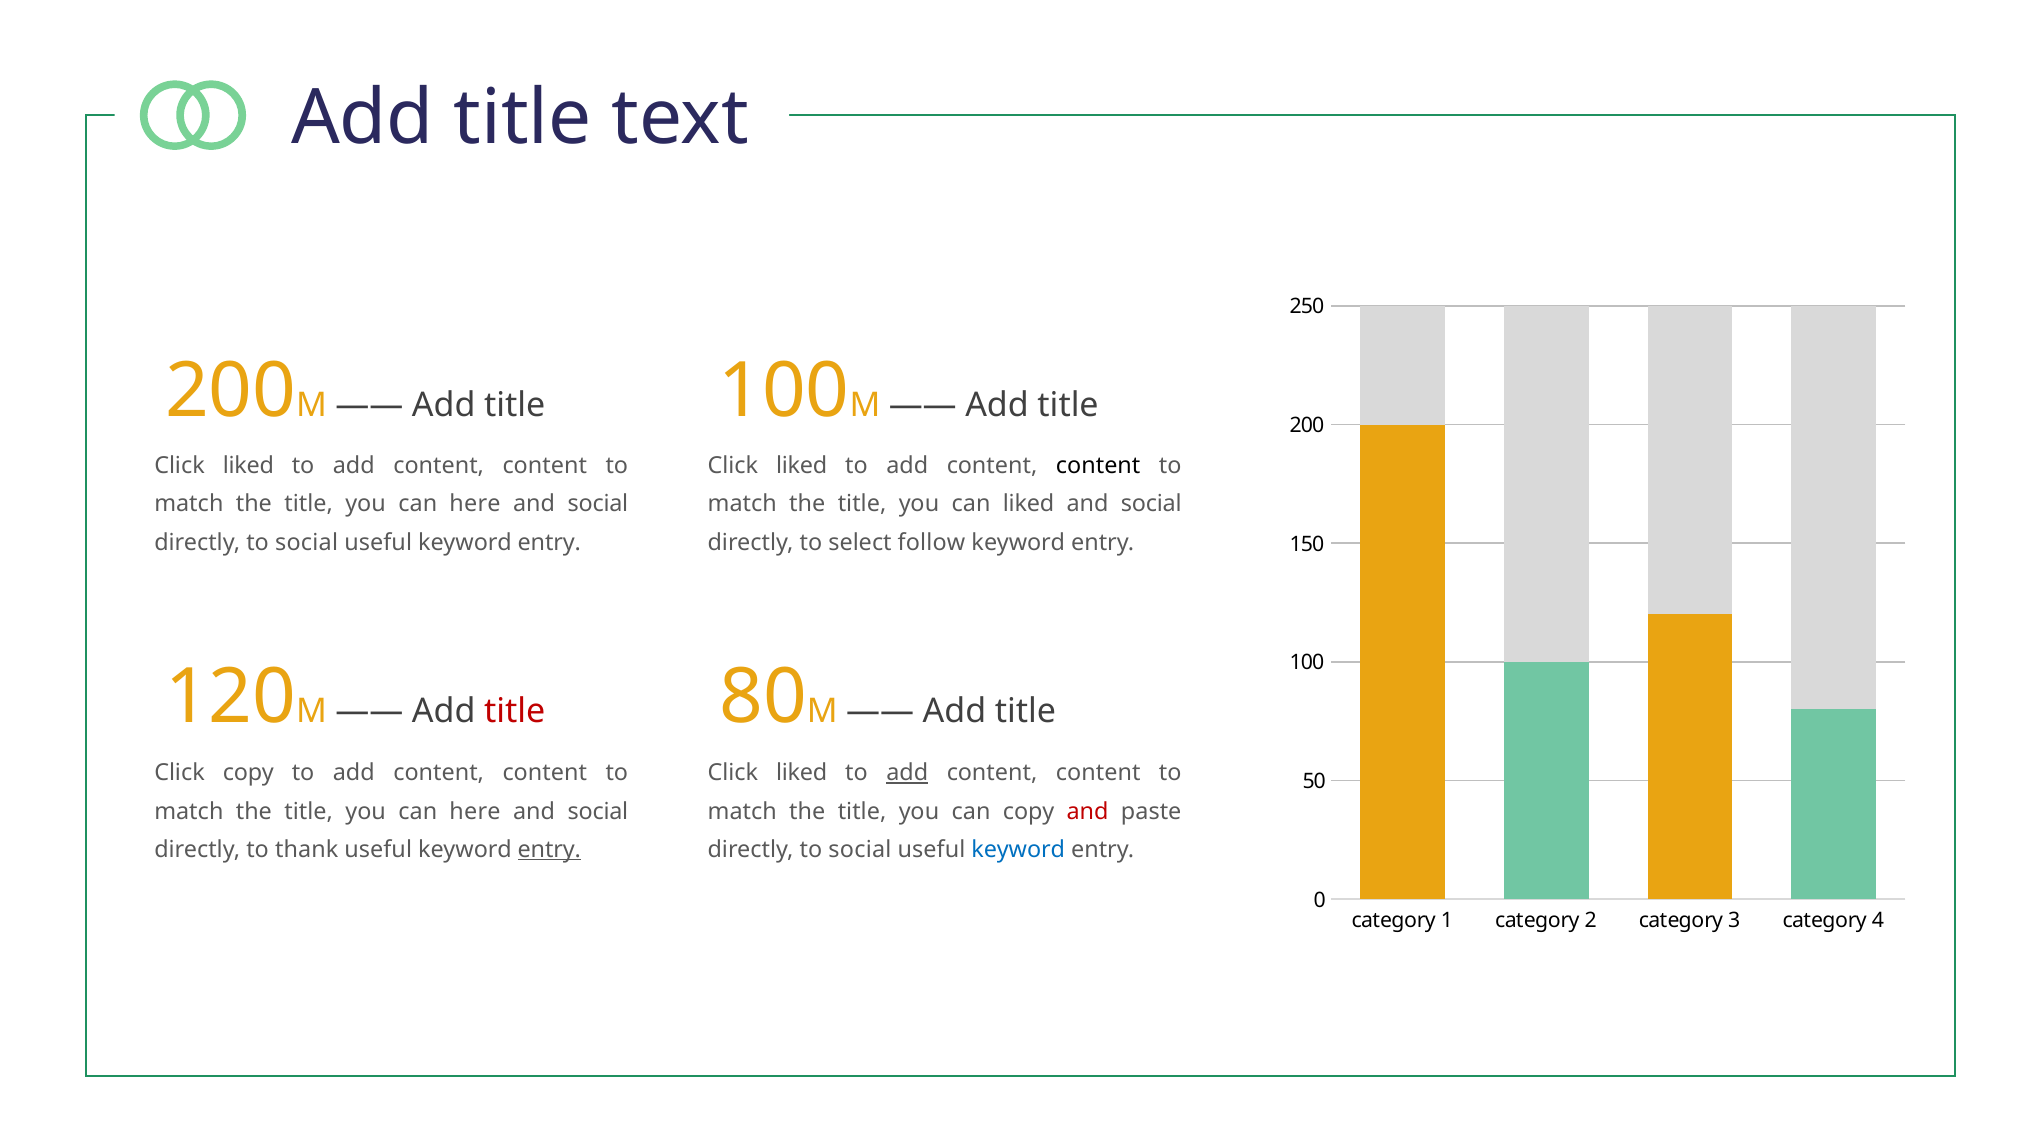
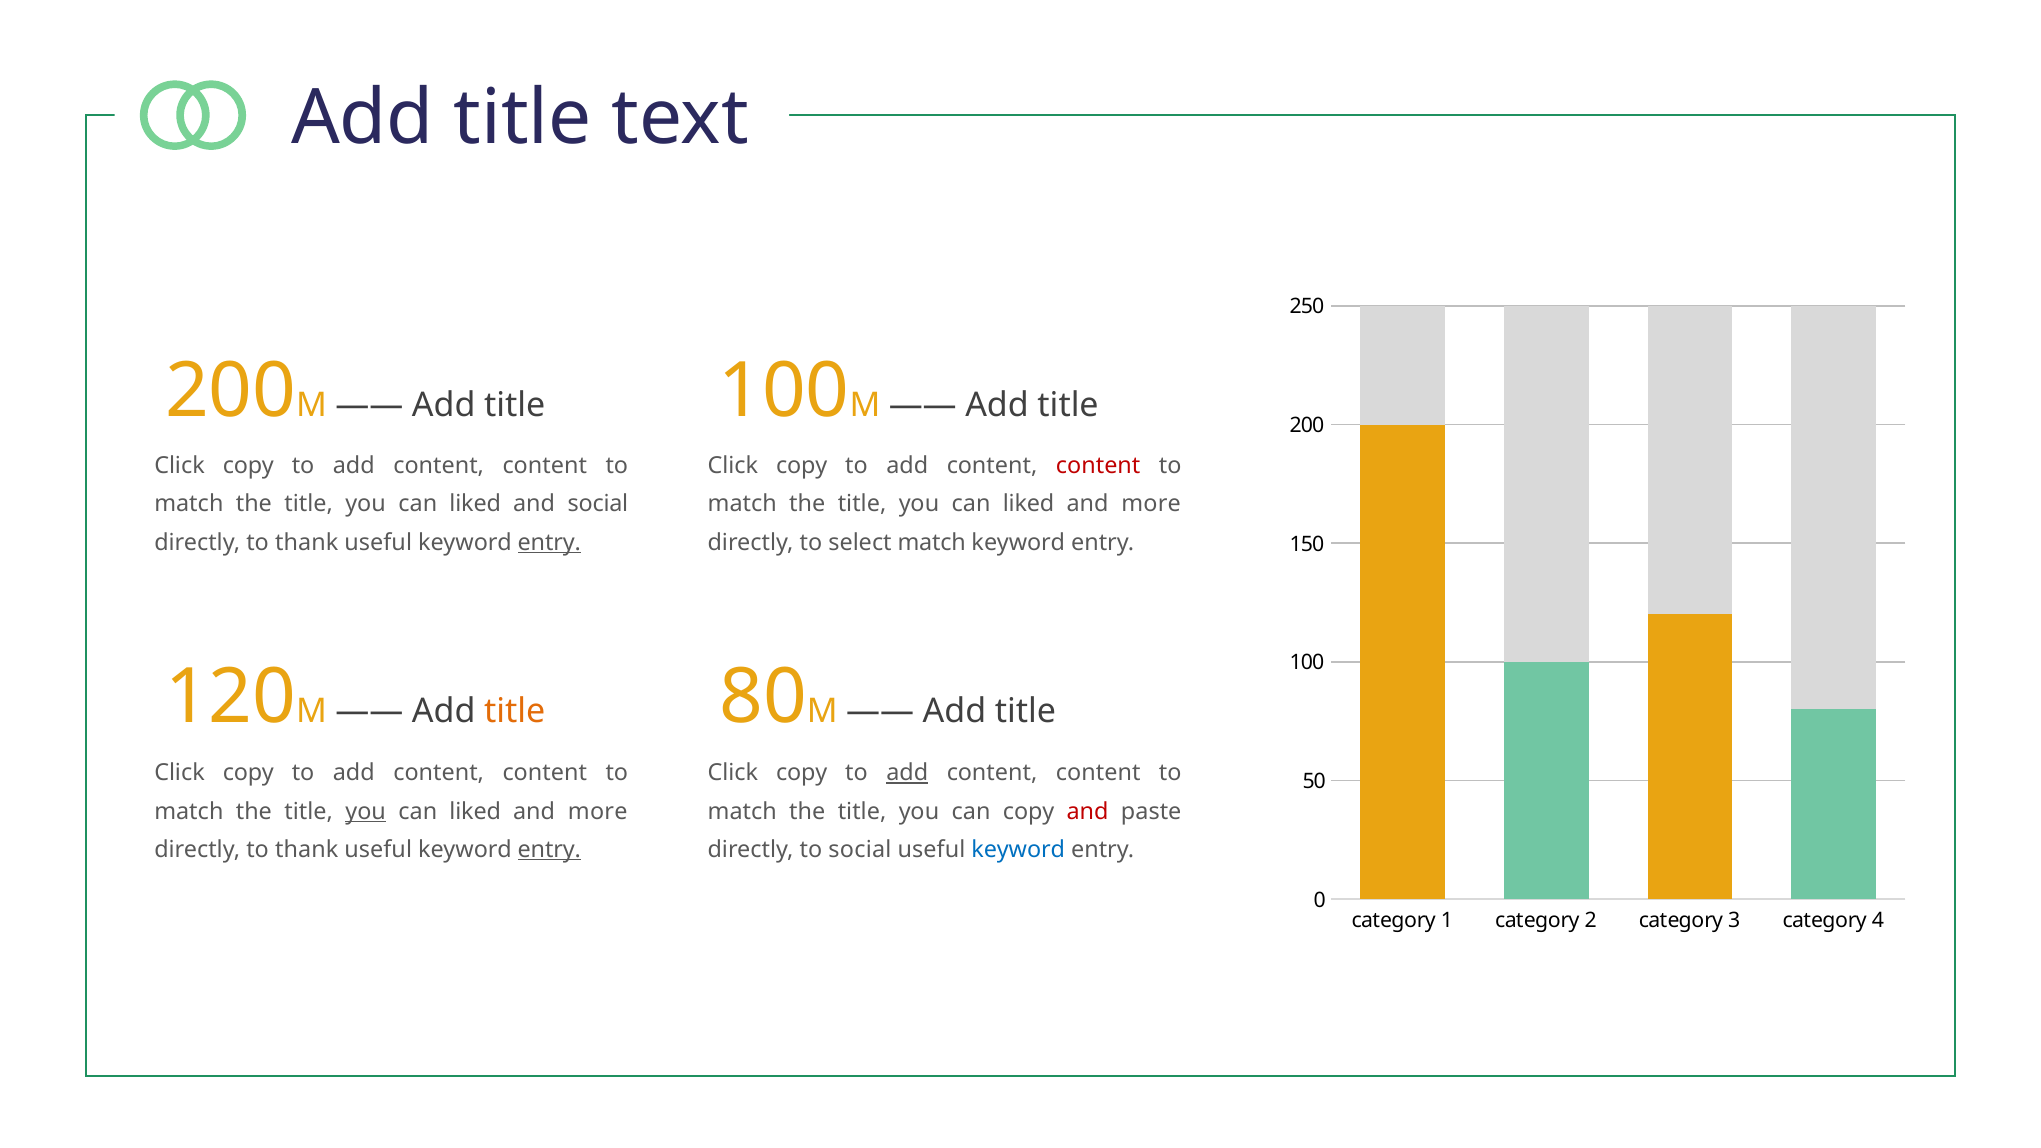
liked: liked -> copy (248, 466)
liked: liked -> copy (802, 466)
content colour: black -> red (1098, 466)
here: here -> liked (475, 504)
social: social -> more (1151, 504)
social: social -> thank (307, 543)
entry underline: none -> present (549, 543)
select follow: follow -> match (932, 543)
title colour: red -> orange (515, 712)
liked: liked -> copy (802, 773)
you underline: none -> present (366, 811)
here: here -> liked (475, 811)
social: social -> more (598, 811)
